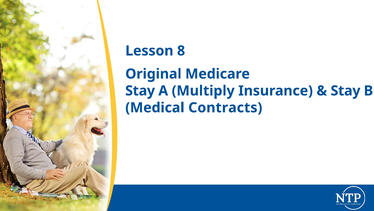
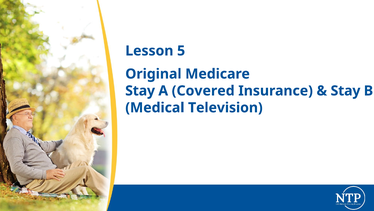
8: 8 -> 5 (181, 51)
Multiply: Multiply -> Covered (203, 91)
Contracts: Contracts -> Television (225, 107)
